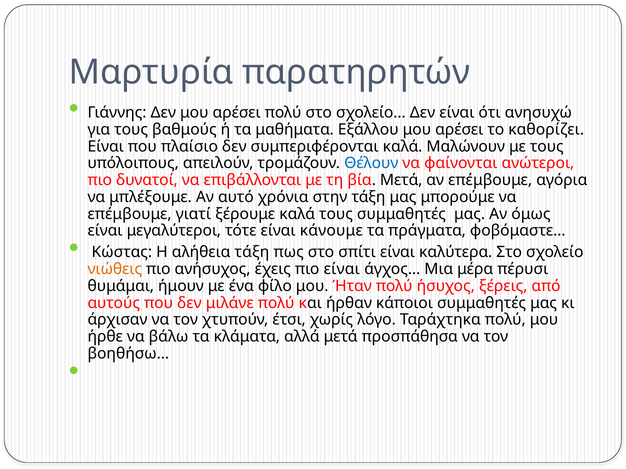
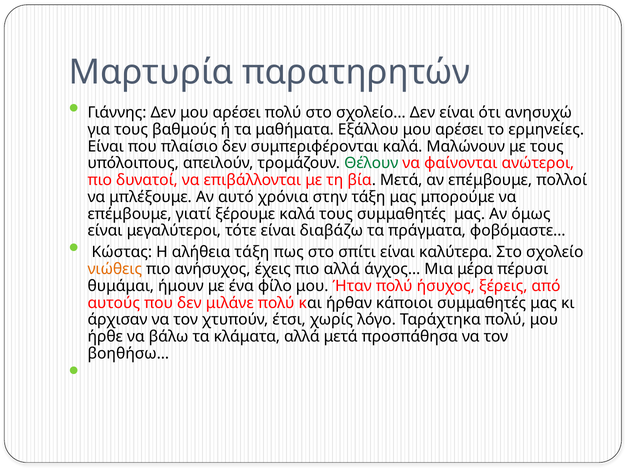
καθορίζει: καθορίζει -> ερμηνείες (546, 130)
Θέλουν colour: blue -> green (371, 163)
αγόρια: αγόρια -> πολλοί (562, 180)
κάνουμε: κάνουμε -> διαβάζω (331, 231)
πιο είναι: είναι -> αλλά (342, 269)
